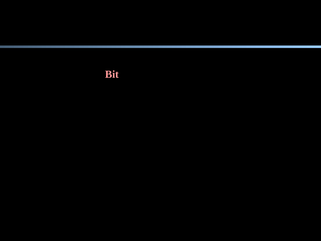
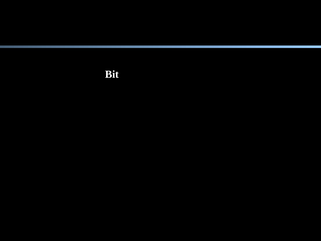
Bit colour: pink -> white (112, 74)
